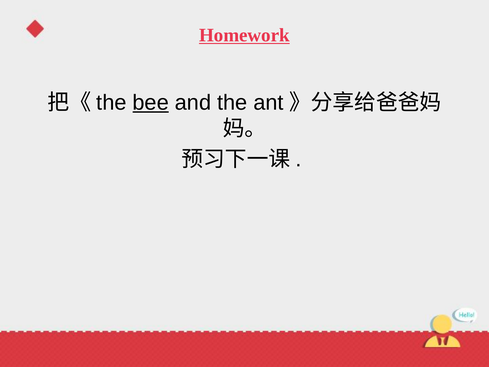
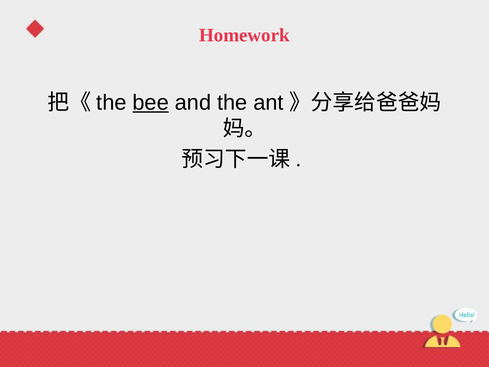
Homework underline: present -> none (244, 35)
